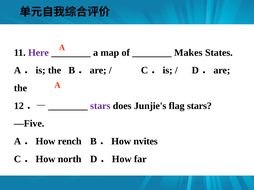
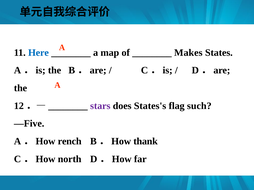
Here colour: purple -> blue (38, 53)
Junjie's: Junjie's -> States's (150, 106)
flag stars: stars -> such (199, 106)
nvites: nvites -> thank (146, 142)
